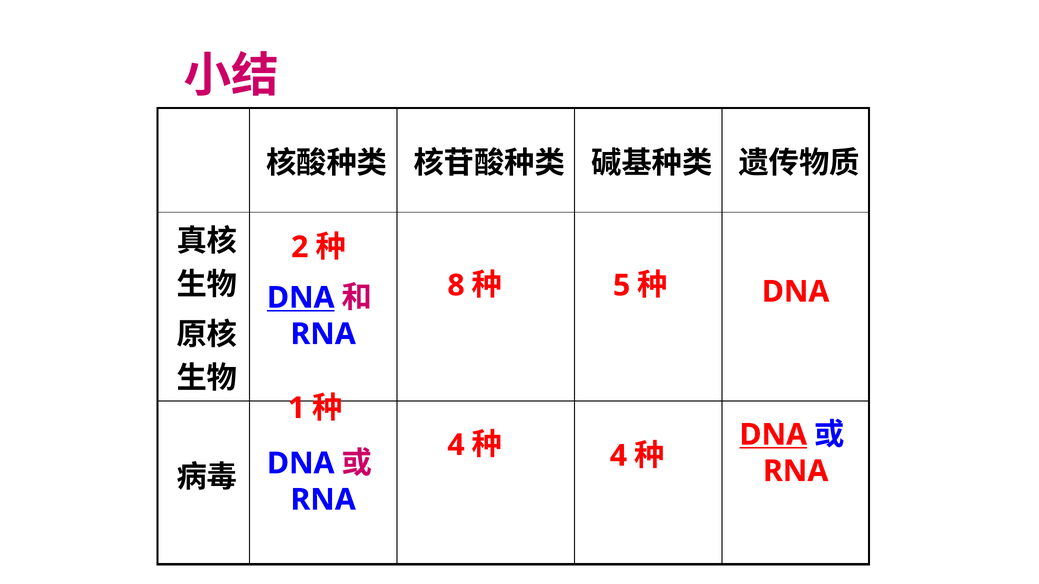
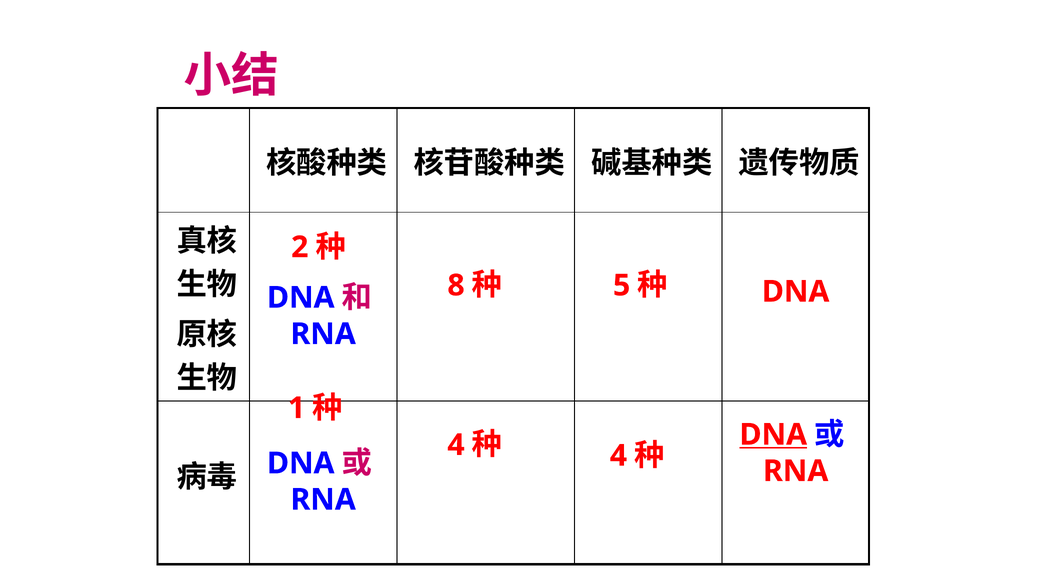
DNA underline: present -> none (301, 298)
